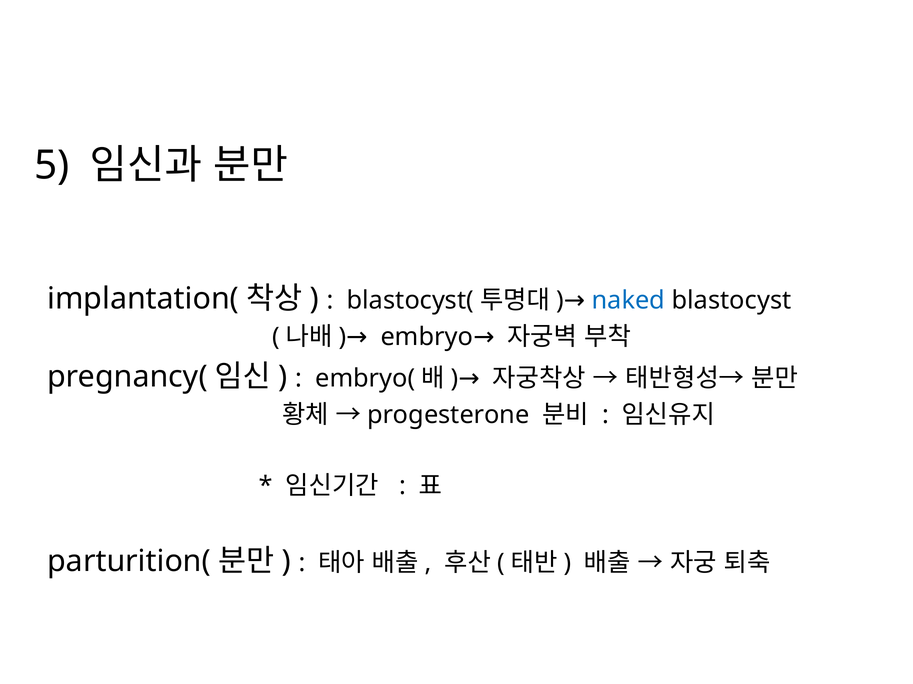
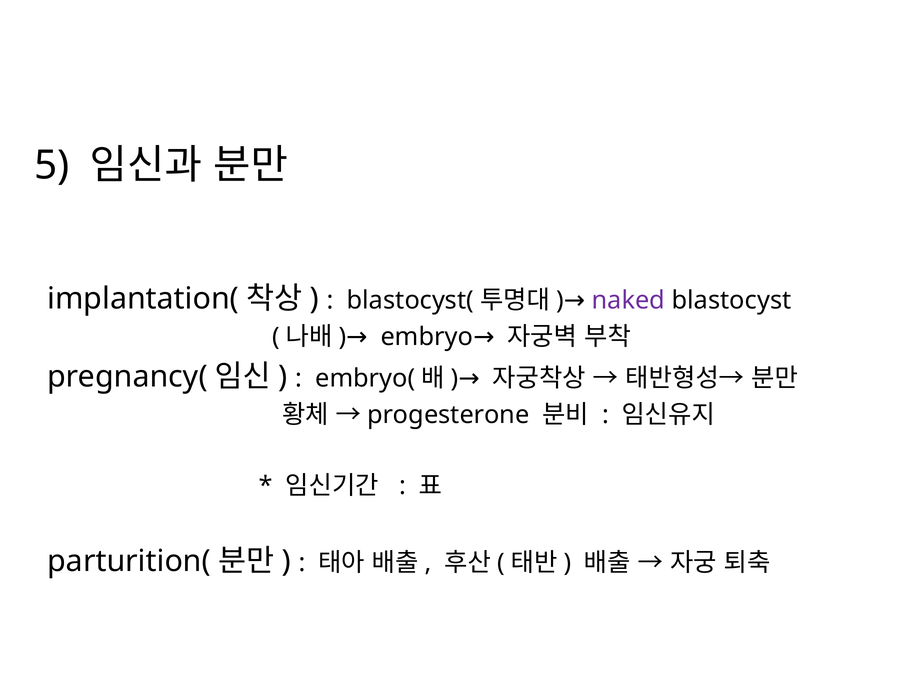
naked colour: blue -> purple (628, 301)
